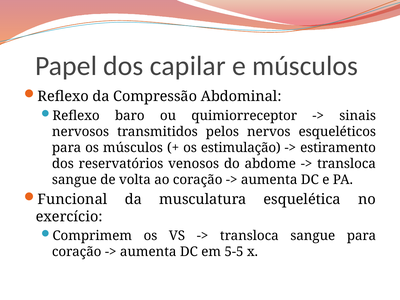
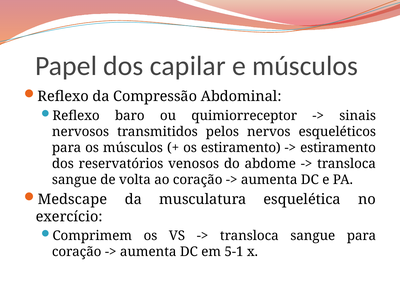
os estimulação: estimulação -> estiramento (241, 148)
Funcional: Funcional -> Medscape (72, 199)
5-5: 5-5 -> 5-1 (234, 252)
